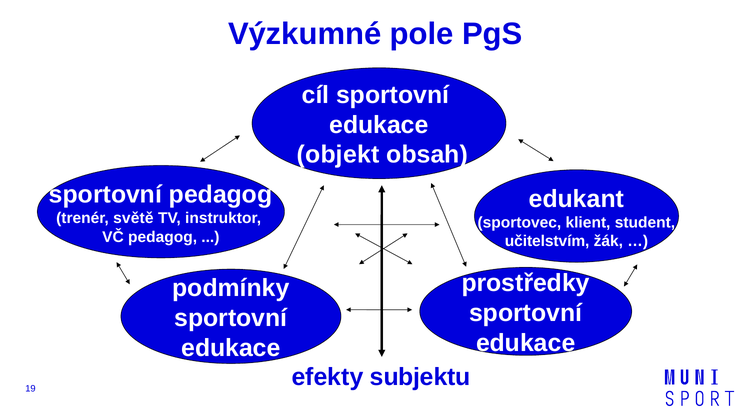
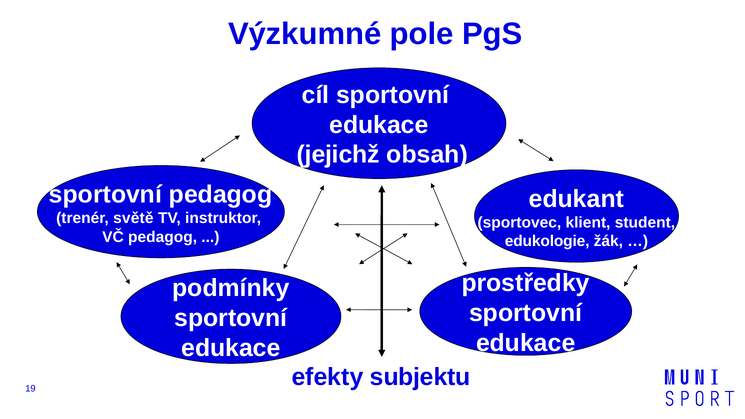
objekt: objekt -> jejichž (338, 155)
učitelstvím: učitelstvím -> edukologie (547, 241)
